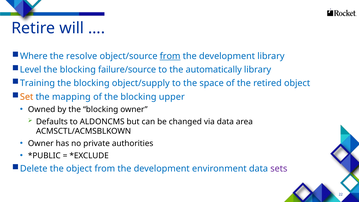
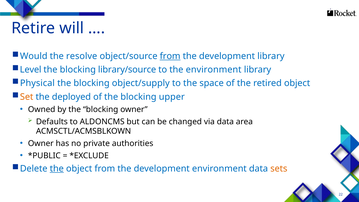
Where: Where -> Would (34, 56)
failure/source: failure/source -> library/source (127, 70)
the automatically: automatically -> environment (214, 70)
Training: Training -> Physical (37, 83)
mapping: mapping -> deployed (71, 97)
the underline: none -> present (57, 169)
sets colour: purple -> orange (279, 169)
